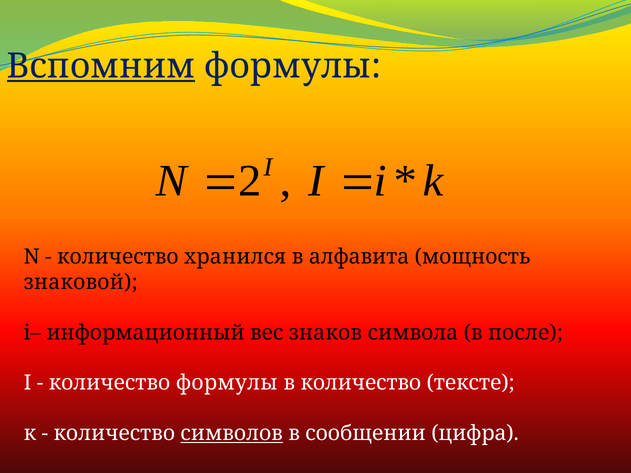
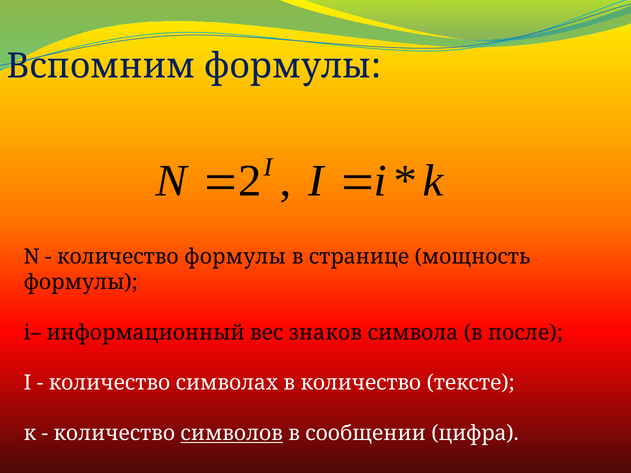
Вспомним underline: present -> none (101, 66)
количество хранился: хранился -> формулы (235, 257)
алфавита: алфавита -> странице (359, 257)
знаковой: знаковой -> формулы (81, 282)
количество формулы: формулы -> символах (227, 383)
